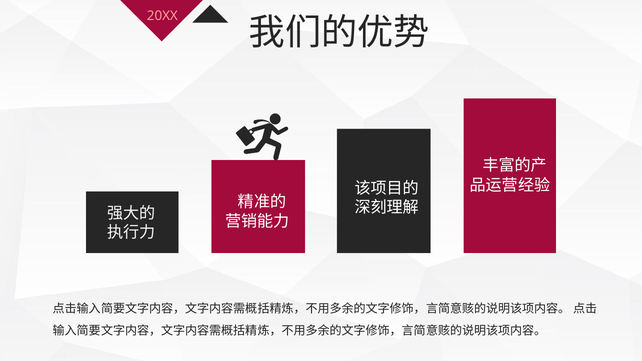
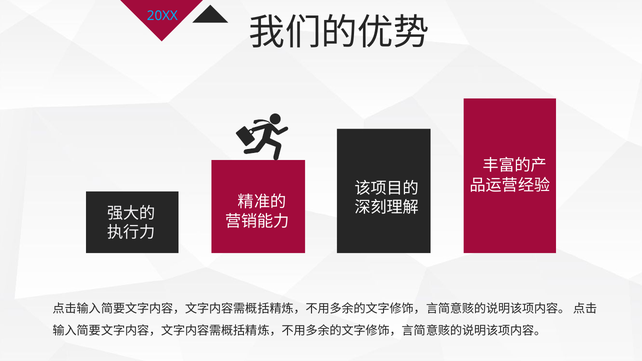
20XX colour: pink -> light blue (162, 16)
